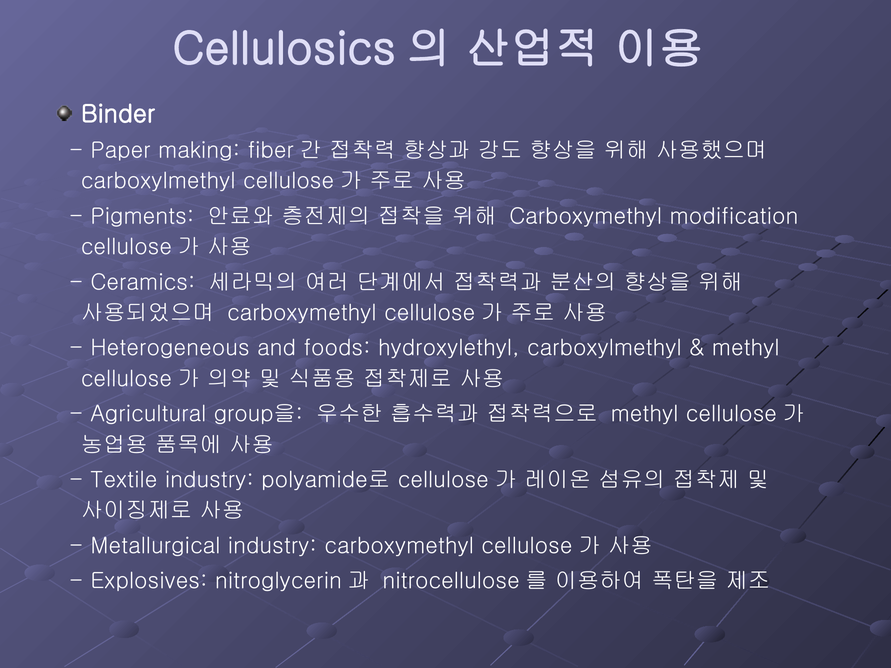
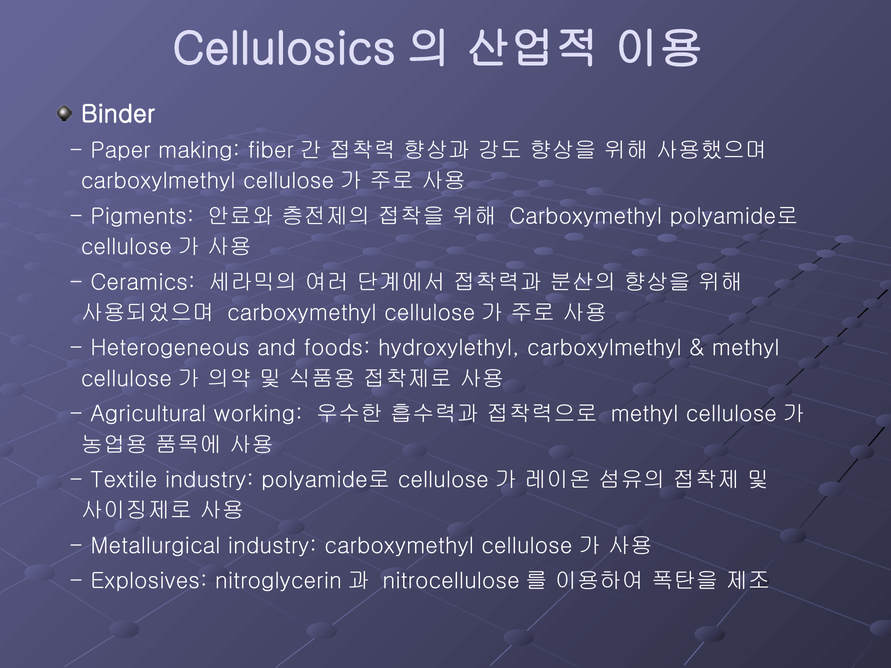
Carboxymethyl modification: modification -> polyamide로 (734, 216)
group을: group을 -> working (258, 414)
